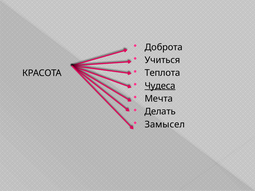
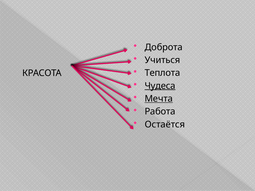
Мечта underline: none -> present (159, 99)
Делать: Делать -> Работа (160, 112)
Замысел: Замысел -> Остаётся (165, 125)
